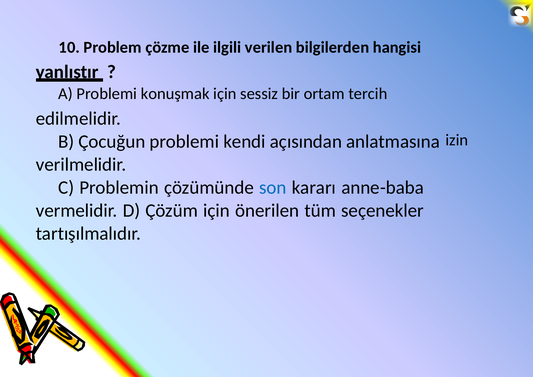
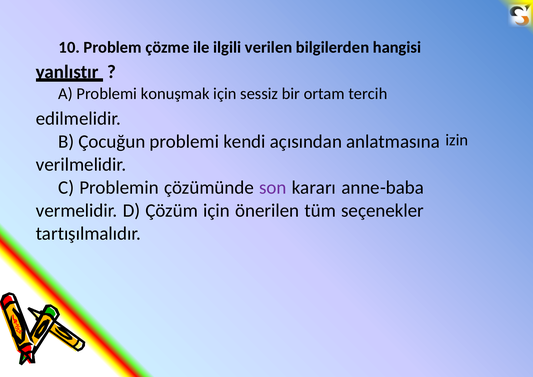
son colour: blue -> purple (273, 188)
